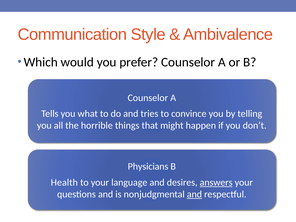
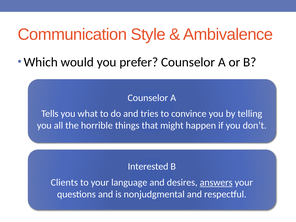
Physicians: Physicians -> Interested (148, 166)
Health: Health -> Clients (64, 182)
and underline: present -> none (194, 194)
